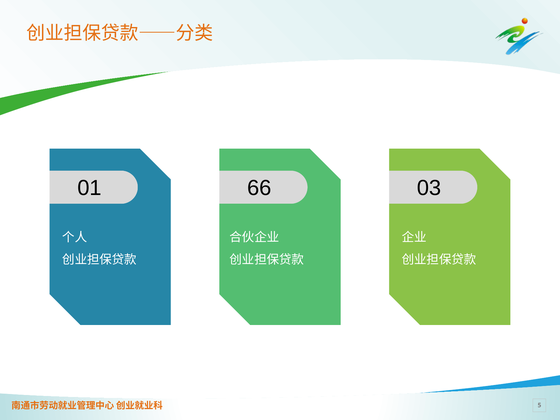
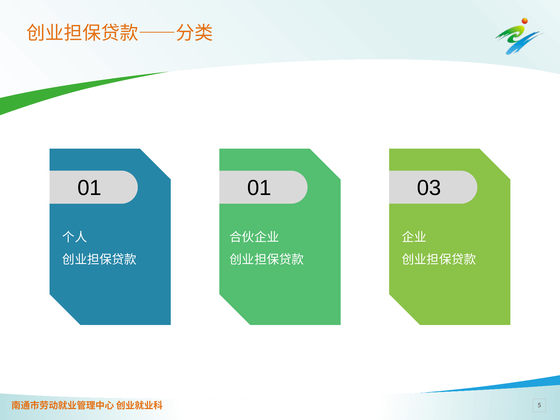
01 66: 66 -> 01 (259, 188)
